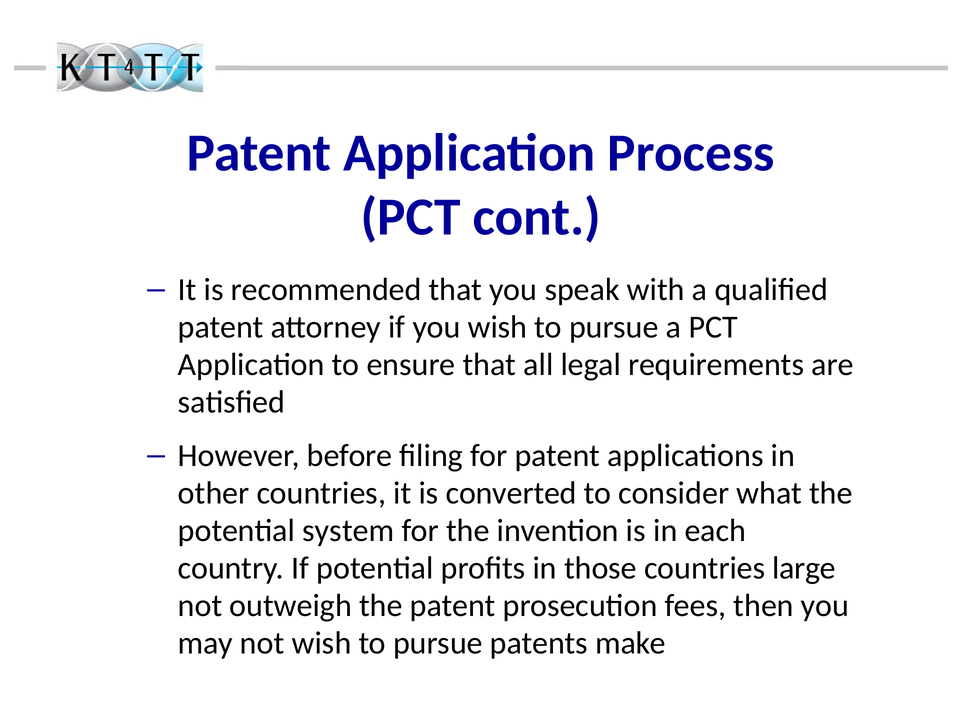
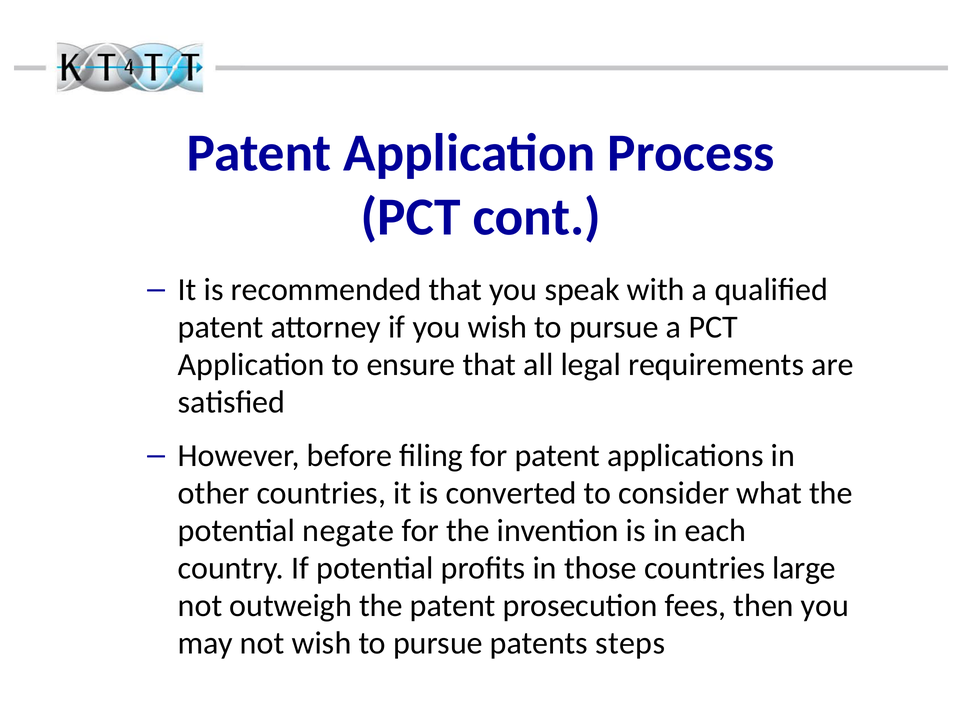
system: system -> negate (348, 530)
make: make -> steps (630, 643)
